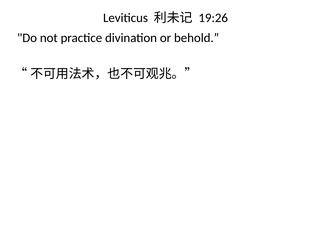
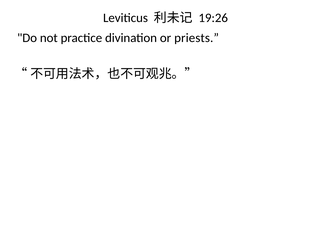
behold: behold -> priests (197, 38)
